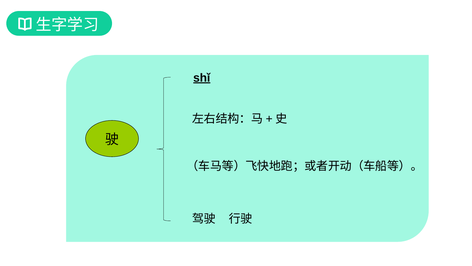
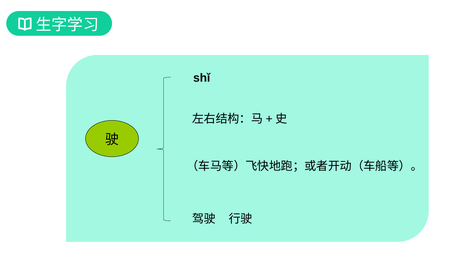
shǐ underline: present -> none (202, 78)
